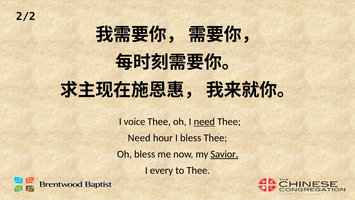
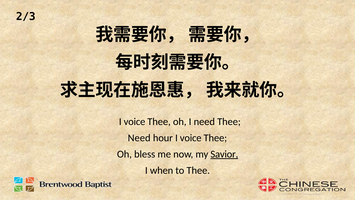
2/2: 2/2 -> 2/3 (26, 17)
need underline: present -> none (204, 122)
hour I bless: bless -> voice (191, 138)
every: every -> when (162, 170)
